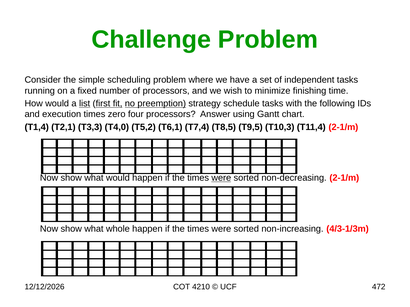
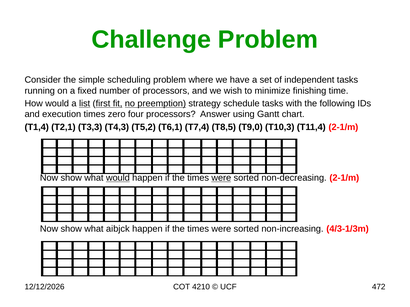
T4,0: T4,0 -> T4,3 (117, 127)
T9,5: T9,5 -> T9,0 (251, 127)
would underline: none -> present (118, 178)
whole: whole -> aibjck (118, 229)
